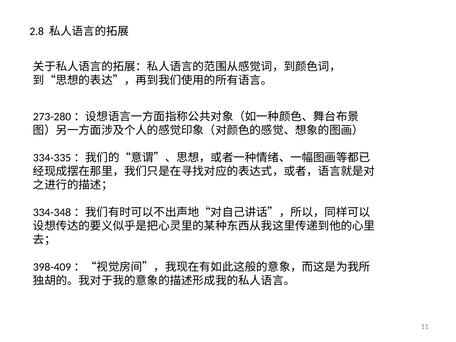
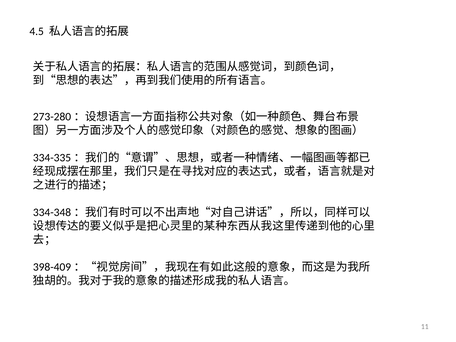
2.8: 2.8 -> 4.5 (37, 31)
